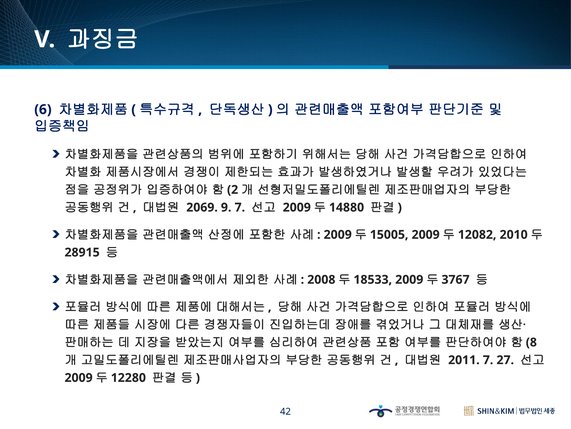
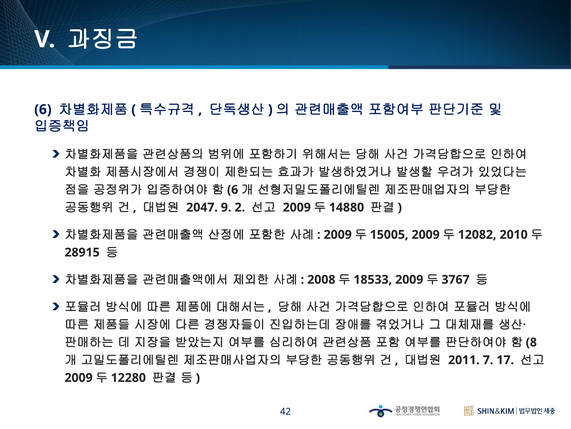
2: 2 -> 6 (233, 189)
2069: 2069 -> 2047 (202, 207)
9 7: 7 -> 2 (240, 207)
27: 27 -> 17 (505, 359)
